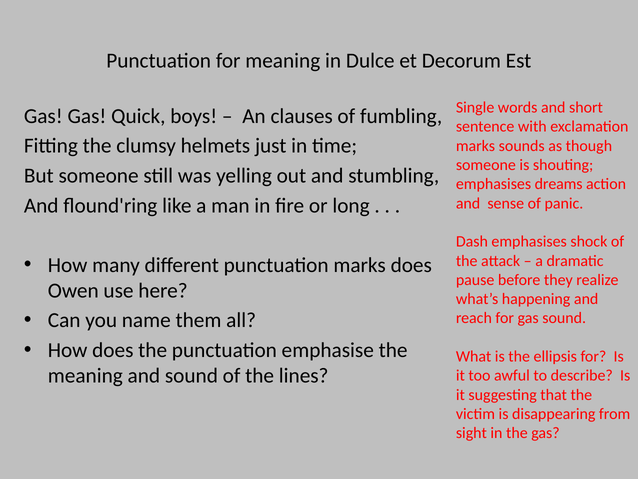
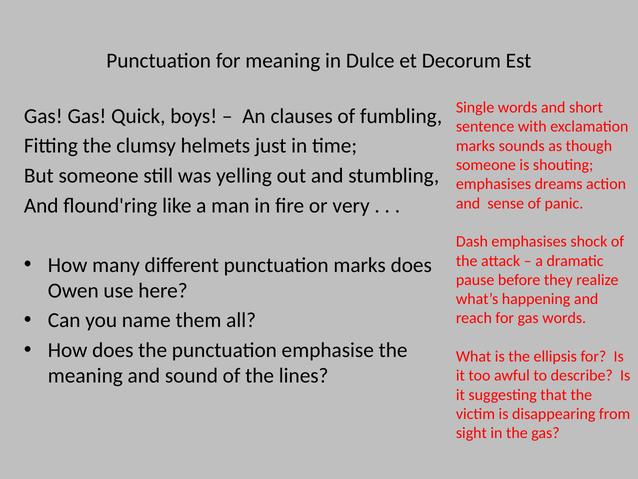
long: long -> very (351, 205)
gas sound: sound -> words (564, 318)
